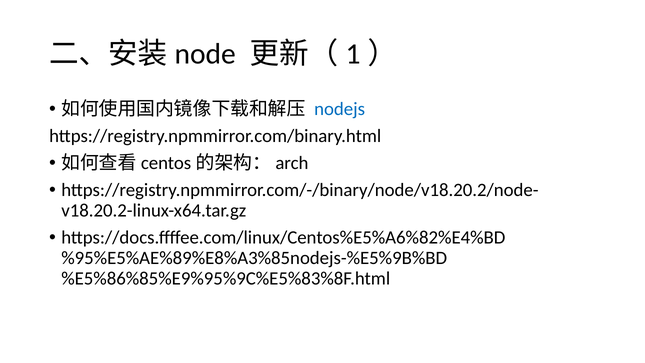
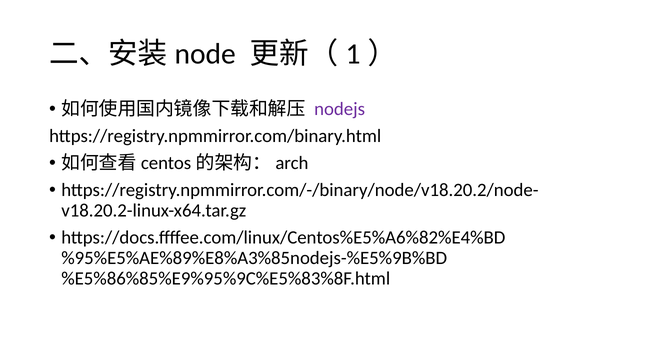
nodejs colour: blue -> purple (340, 109)
